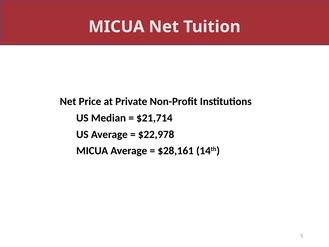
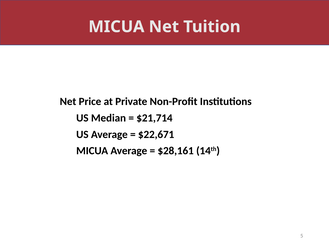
$22,978: $22,978 -> $22,671 (156, 134)
